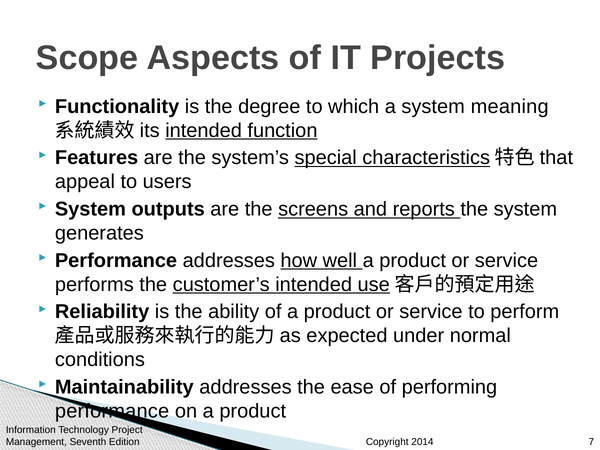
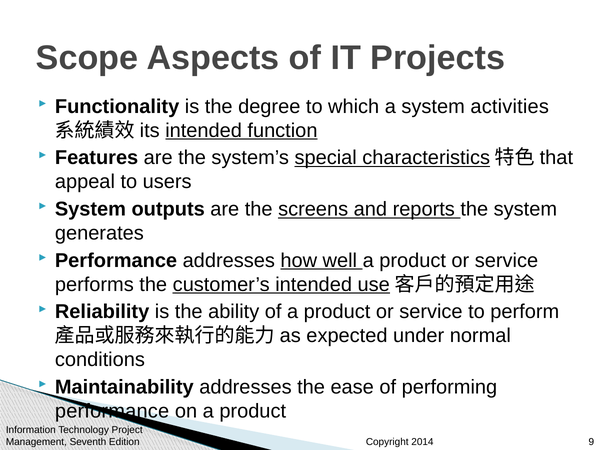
meaning: meaning -> activities (510, 106)
7: 7 -> 9 (591, 442)
